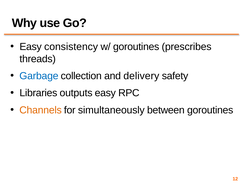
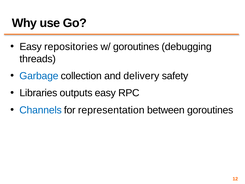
consistency: consistency -> repositories (71, 47)
prescribes: prescribes -> debugging (187, 47)
Channels colour: orange -> blue (41, 110)
simultaneously: simultaneously -> representation (111, 110)
